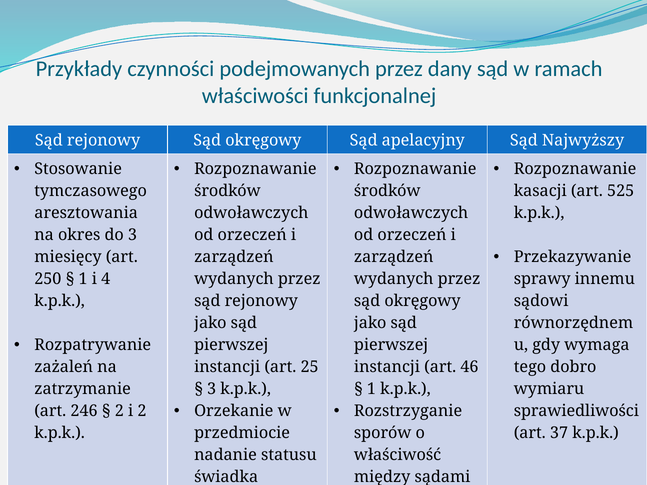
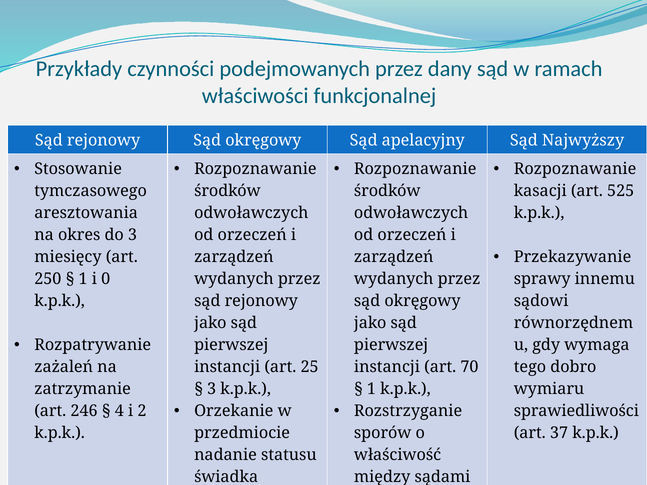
4: 4 -> 0 (106, 279)
46: 46 -> 70 (469, 367)
2: 2 -> 4 (119, 411)
